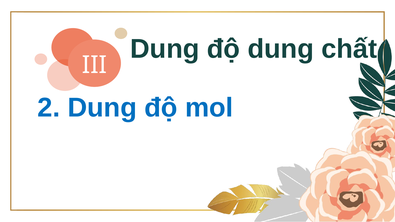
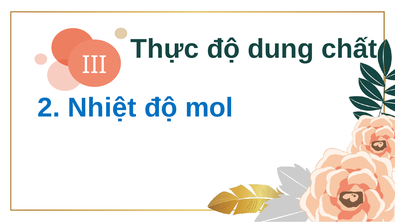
Dung: Dung -> Thực (165, 49)
2 Dung: Dung -> Nhiệt (102, 108)
